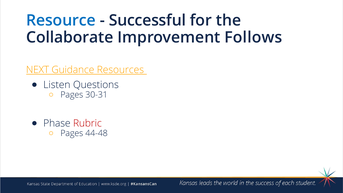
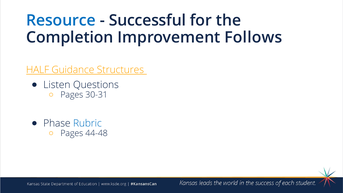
Collaborate: Collaborate -> Completion (70, 37)
NEXT: NEXT -> HALF (38, 70)
Resources: Resources -> Structures (120, 70)
Rubric colour: red -> blue (87, 123)
